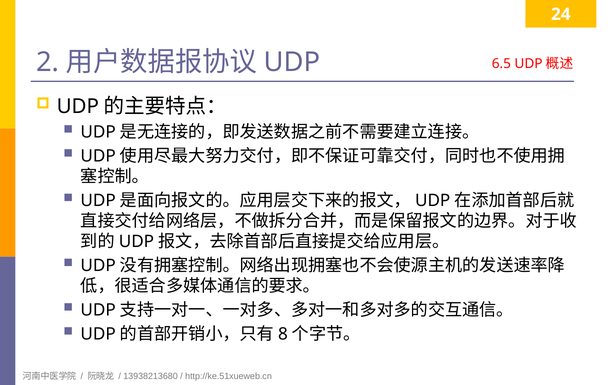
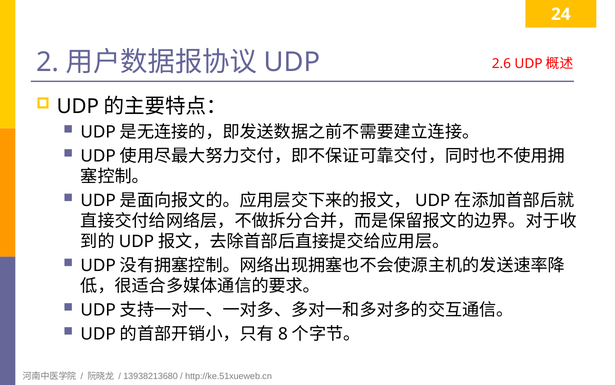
6.5: 6.5 -> 2.6 (501, 64)
